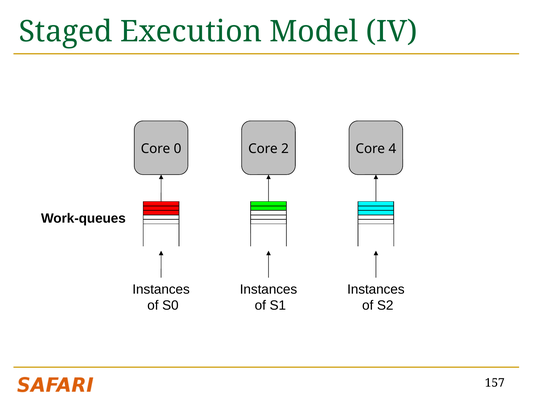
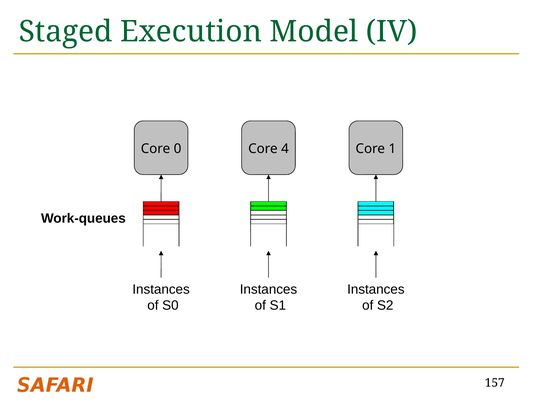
2: 2 -> 4 (285, 149)
4: 4 -> 1 (392, 149)
